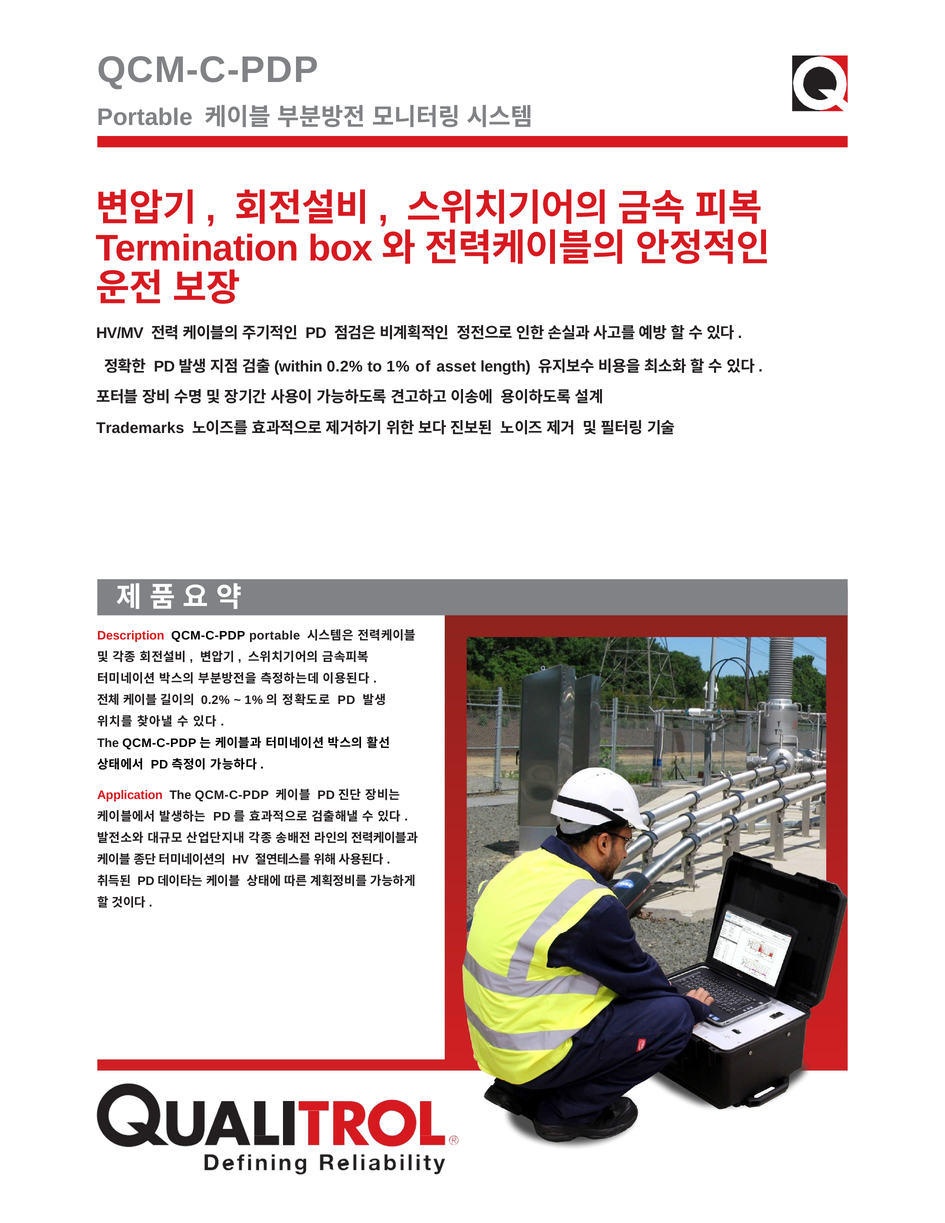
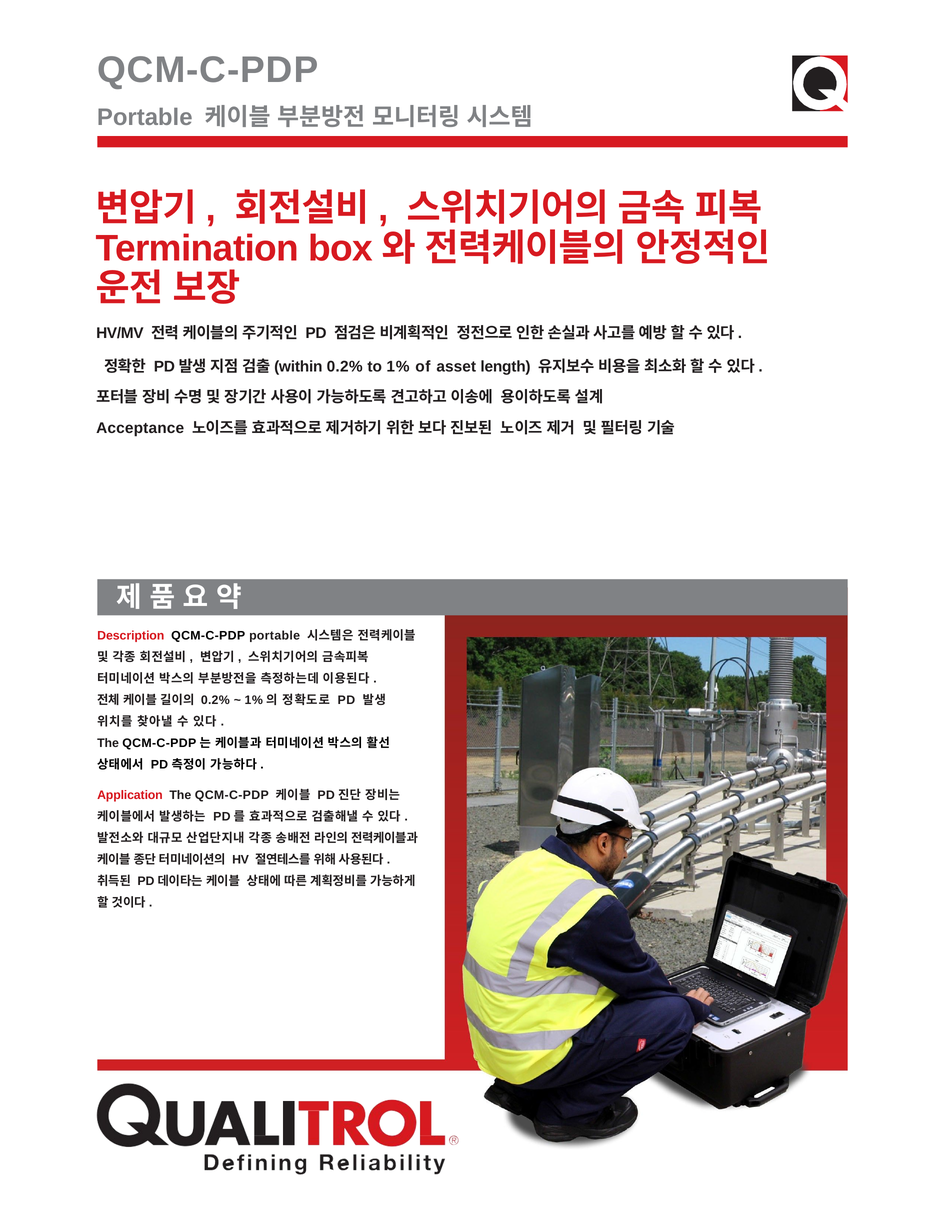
Trademarks: Trademarks -> Acceptance (140, 428)
